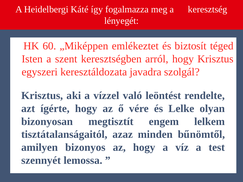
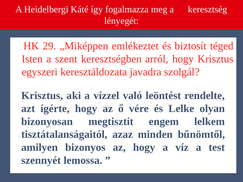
60: 60 -> 29 (49, 46)
